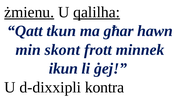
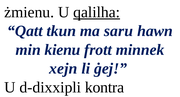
żmienu underline: present -> none (29, 12)
għar: għar -> saru (118, 31)
skont: skont -> kienu (62, 50)
ikun: ikun -> xejn (63, 68)
